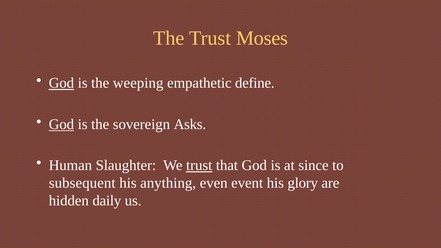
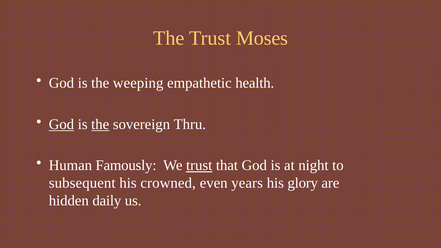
God underline: present -> none (61, 83)
define: define -> health (255, 83)
the underline: none -> present (100, 124)
Asks: Asks -> Thru (190, 124)
Slaughter: Slaughter -> Famously (126, 166)
since: since -> night (313, 166)
anything: anything -> crowned (168, 183)
event: event -> years (247, 183)
